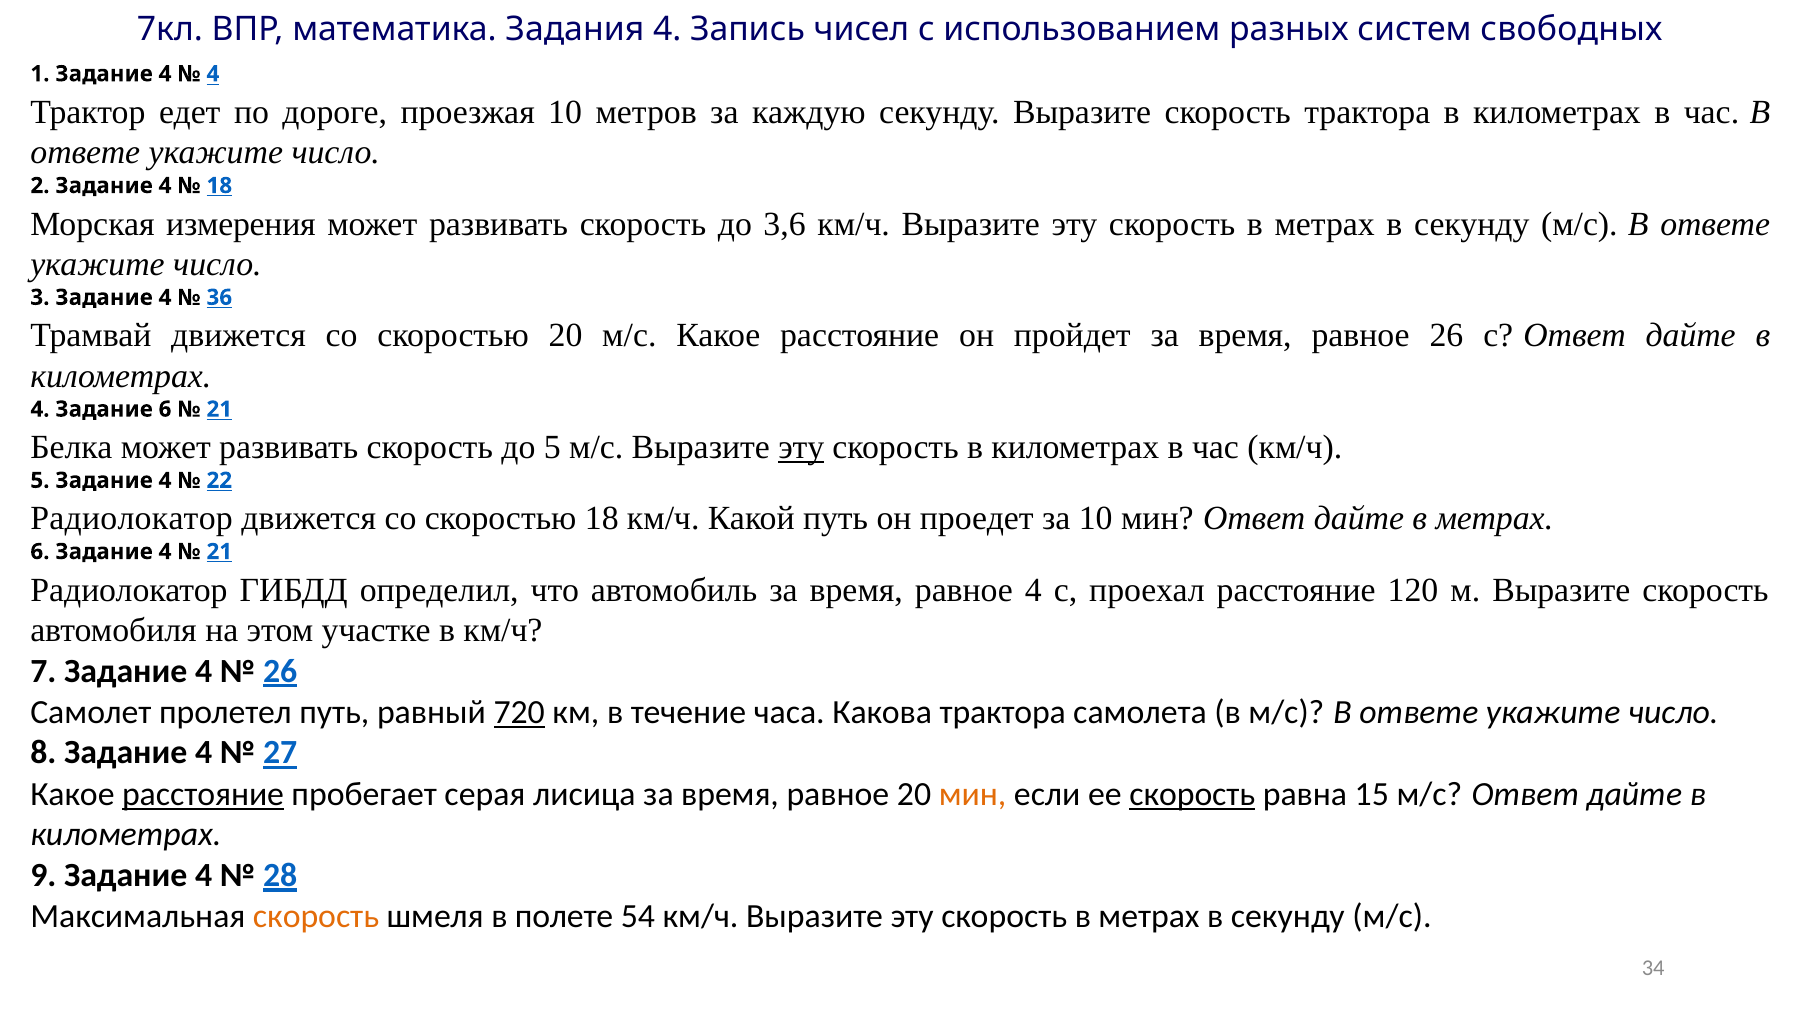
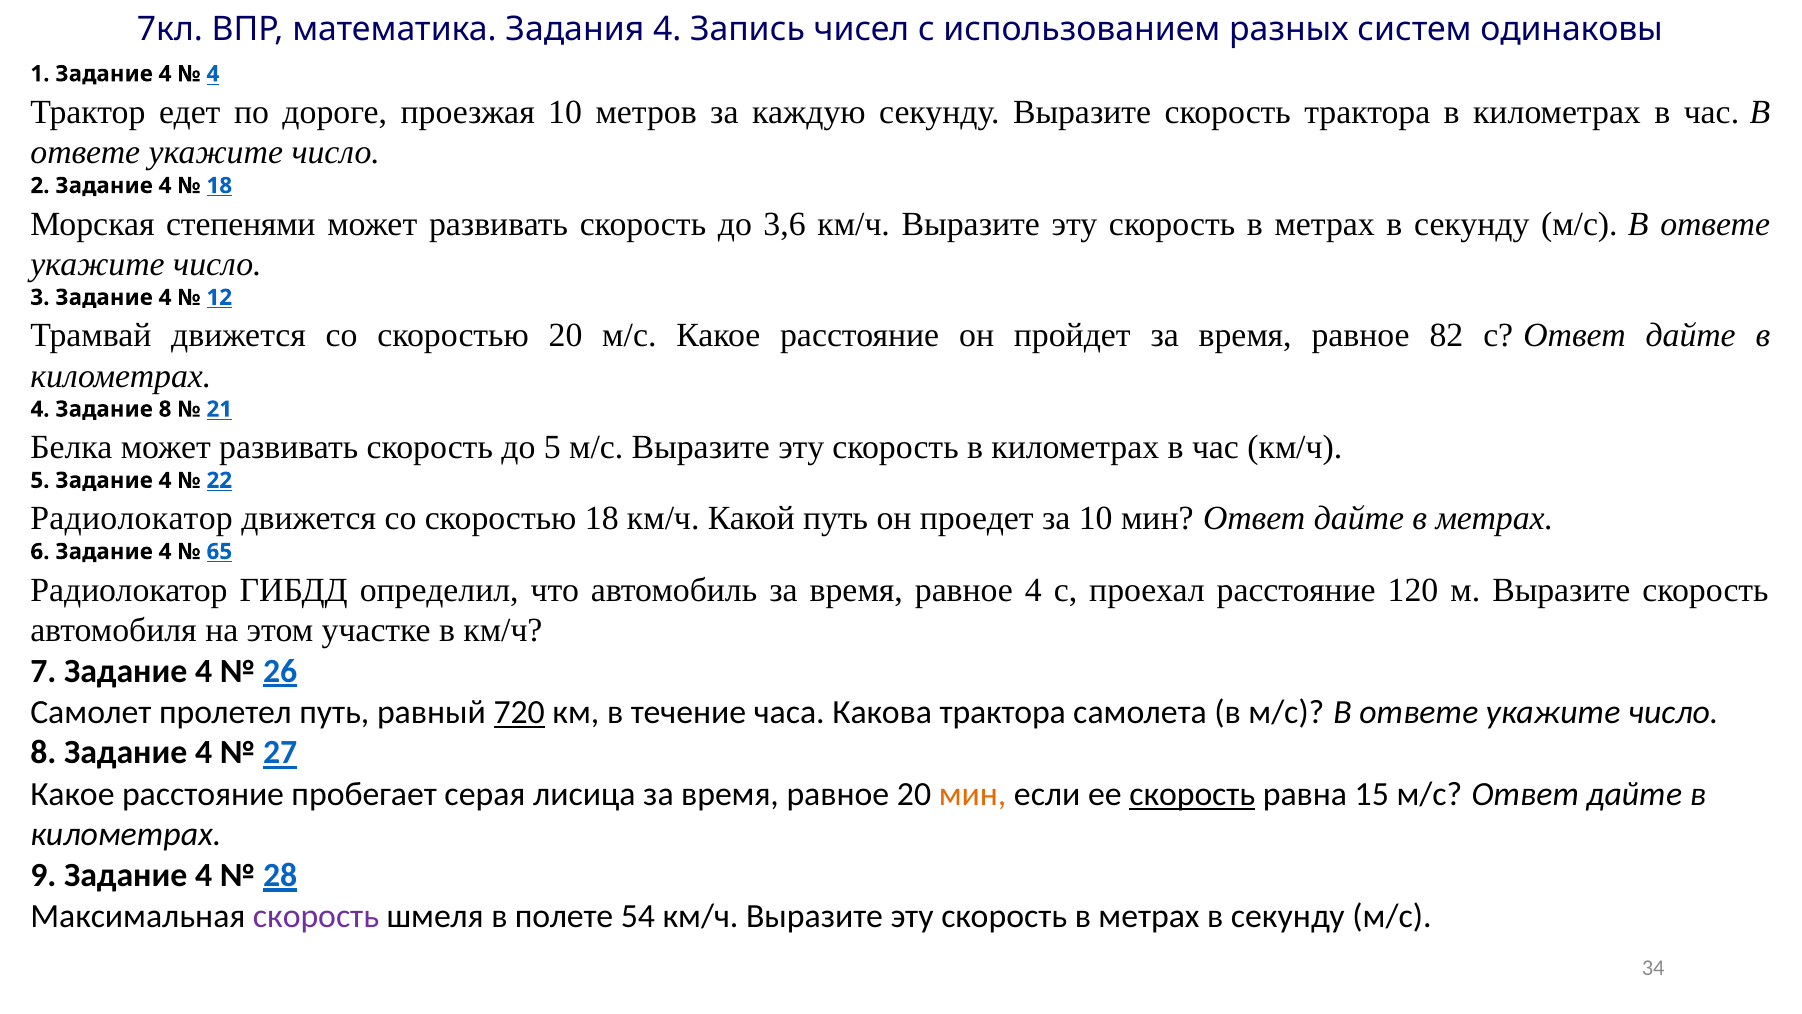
свободных: свободных -> одинаковы (1572, 29)
измерения: измерения -> степенями (241, 224)
36: 36 -> 12 (219, 297)
равное 26: 26 -> 82 (1446, 336)
Задание 6: 6 -> 8 (165, 409)
эту underline: present -> none (801, 447)
21: 21 -> 65 (219, 551)
расстояние underline: present -> none (203, 794)
скорость colour: orange -> purple (316, 916)
